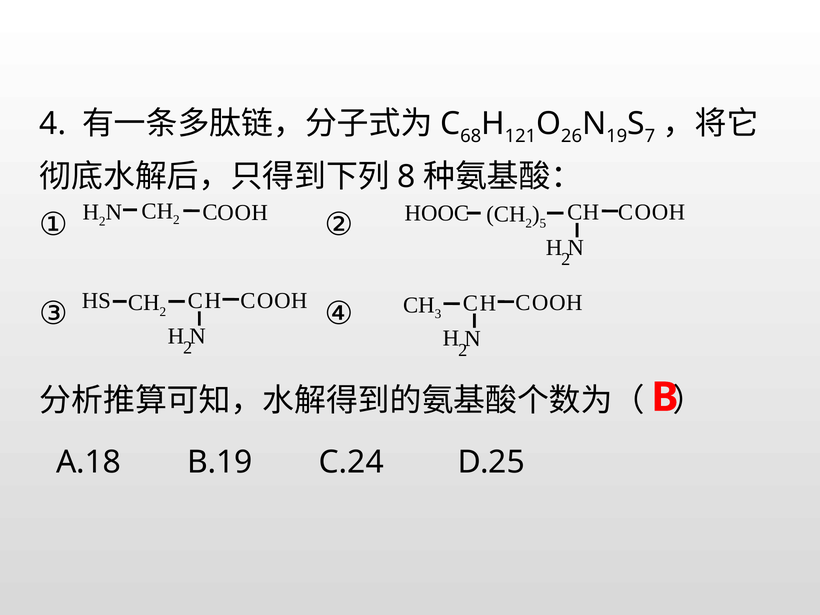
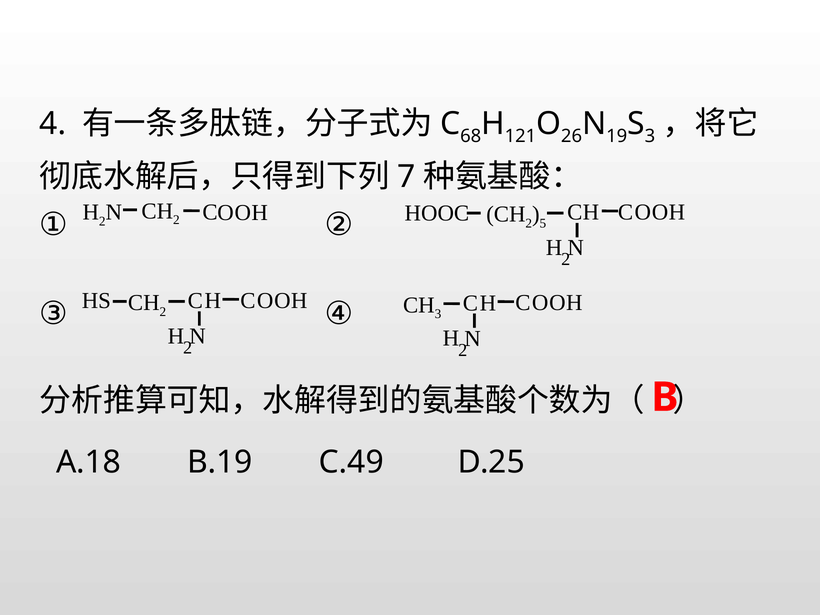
7: 7 -> 3 (650, 136)
8: 8 -> 7 (407, 177)
C.24: C.24 -> C.49 (351, 462)
